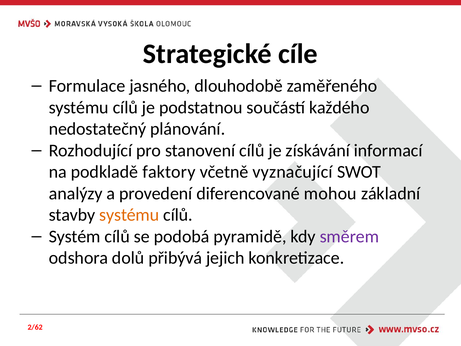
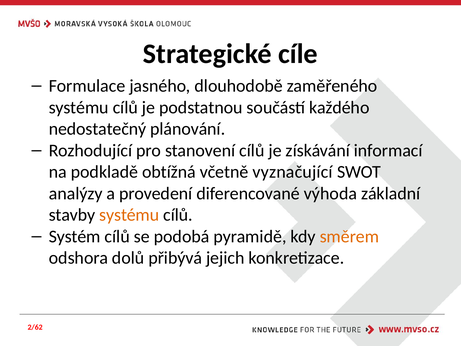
faktory: faktory -> obtížná (169, 172)
mohou: mohou -> výhoda (330, 193)
směrem colour: purple -> orange (349, 236)
